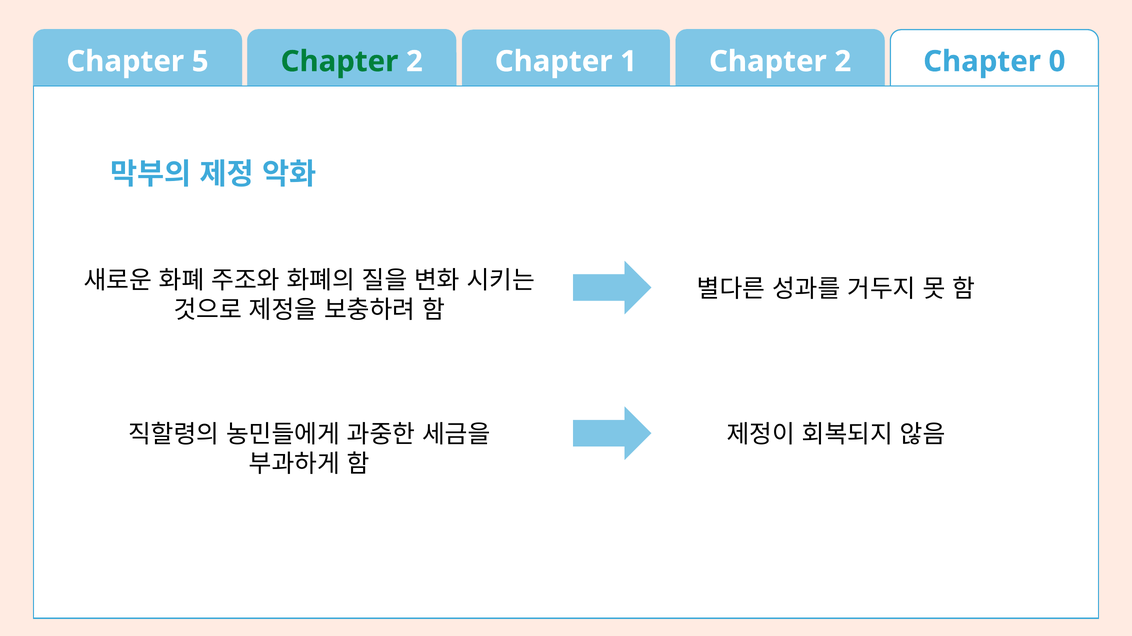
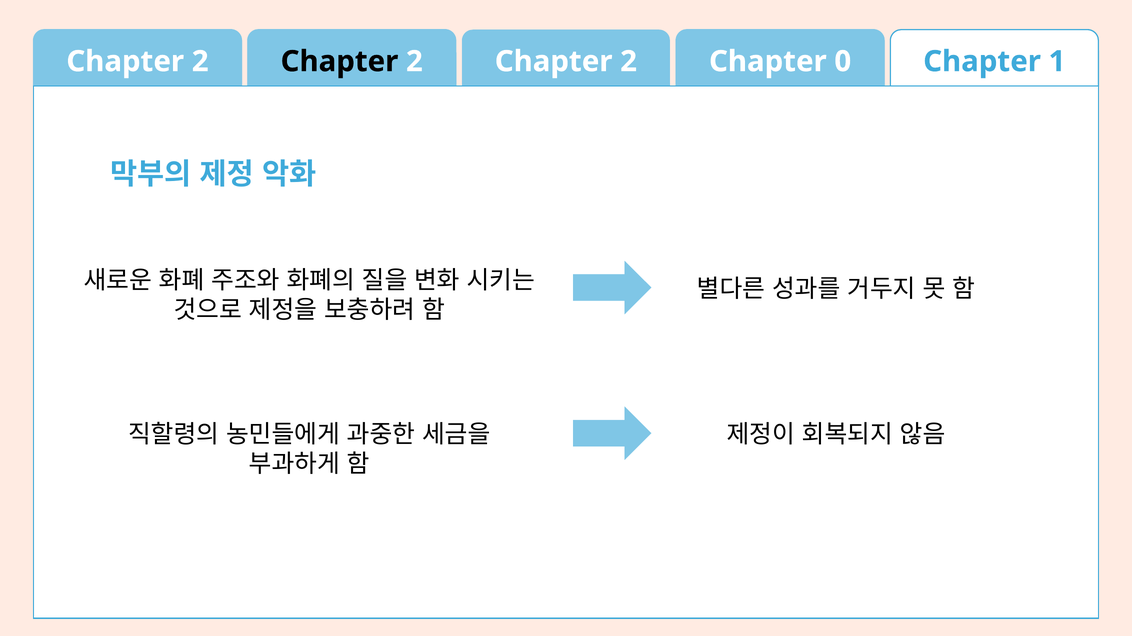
5: 5 -> 2 (200, 62)
Chapter colour: green -> black (339, 62)
2 Chapter 1: 1 -> 2 (629, 62)
2: 2 -> 0 (843, 62)
0: 0 -> 1 (1057, 62)
